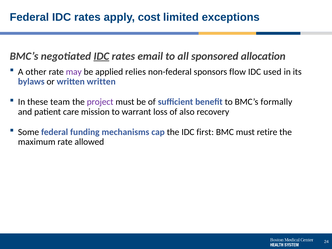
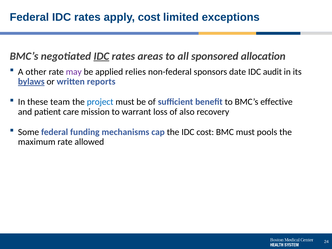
email: email -> areas (150, 56)
flow: flow -> date (238, 72)
used: used -> audit (272, 72)
bylaws underline: none -> present (31, 82)
written written: written -> reports (101, 82)
project colour: purple -> blue (100, 102)
formally: formally -> effective (277, 102)
IDC first: first -> cost (205, 132)
retire: retire -> pools (267, 132)
